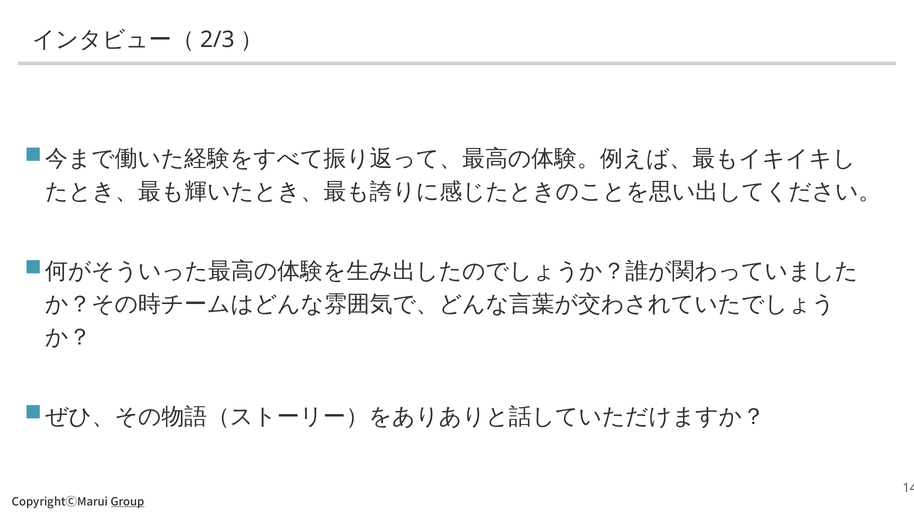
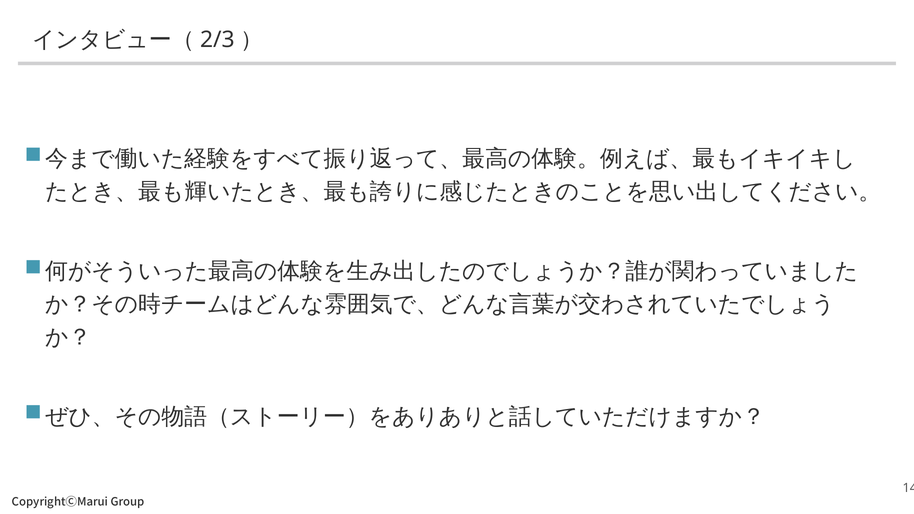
Group underline: present -> none (128, 502)
